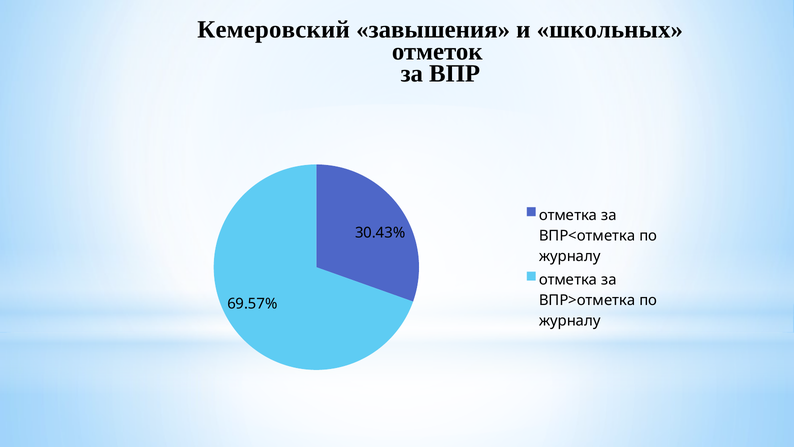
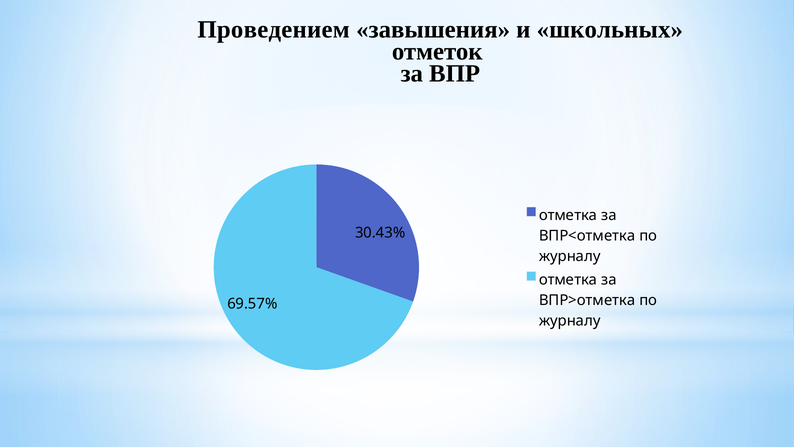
Кемеровский: Кемеровский -> Проведением (274, 30)
